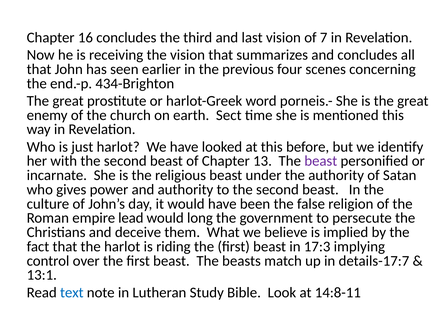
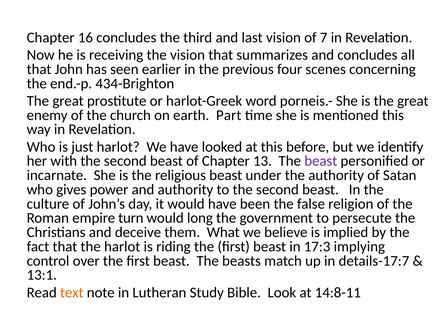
Sect: Sect -> Part (229, 115)
lead: lead -> turn (131, 218)
text colour: blue -> orange (72, 292)
